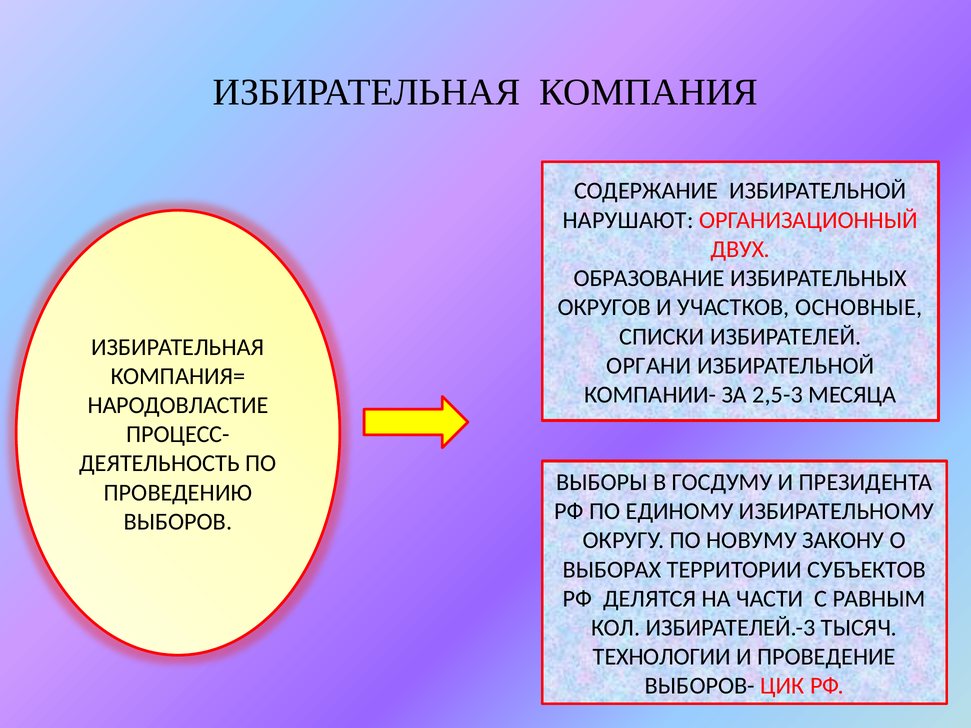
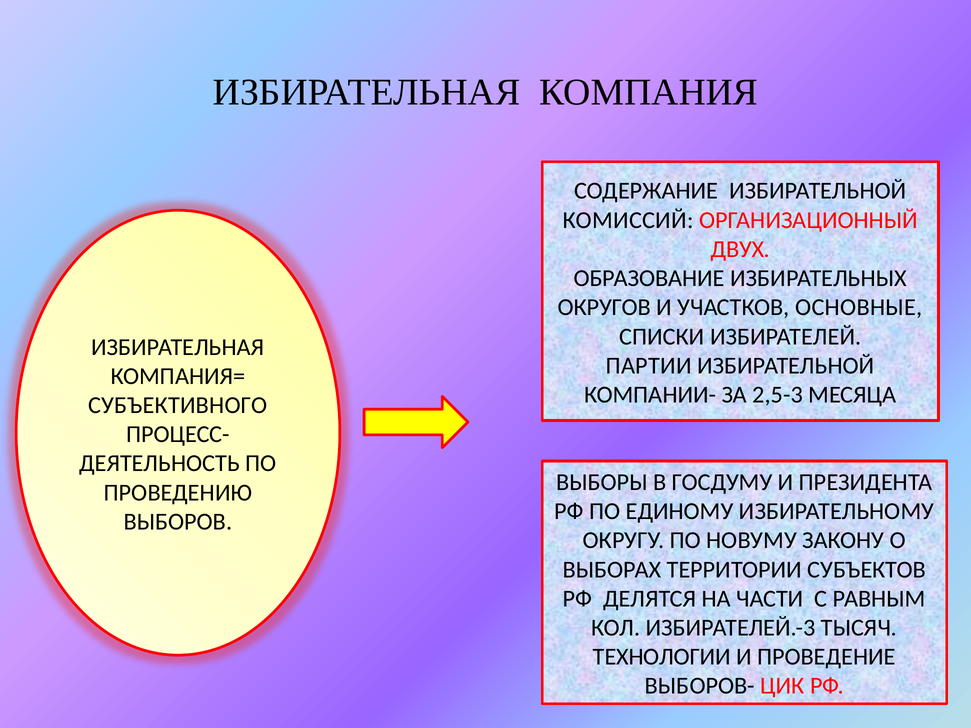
НАРУШАЮТ: НАРУШАЮТ -> КОМИССИЙ (628, 220)
ОРГАНИ: ОРГАНИ -> ПАРТИИ (649, 366)
НАРОДОВЛАСТИЕ: НАРОДОВЛАСТИЕ -> СУБЪЕКТИВНОГО (178, 405)
